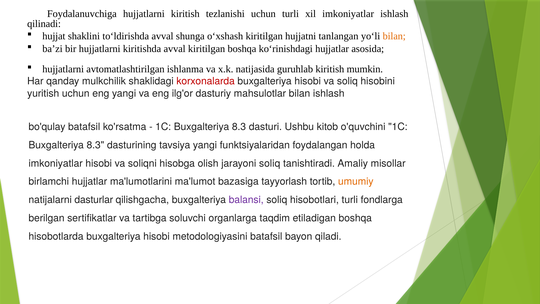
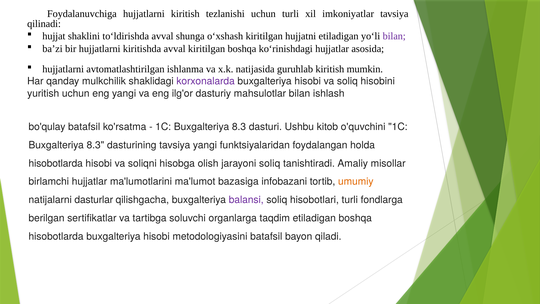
imkoniyatlar ishlash: ishlash -> tavsiya (394, 14)
hujjatni tanlangan: tanlangan -> etiladigan (339, 36)
bilan colour: orange -> purple (394, 36)
korxonalarda colour: red -> purple (206, 81)
imkoniyatlar: imkoniyatlar -> hisobotlarda (56, 163)
tayyorlash: tayyorlash -> infobazani (284, 181)
